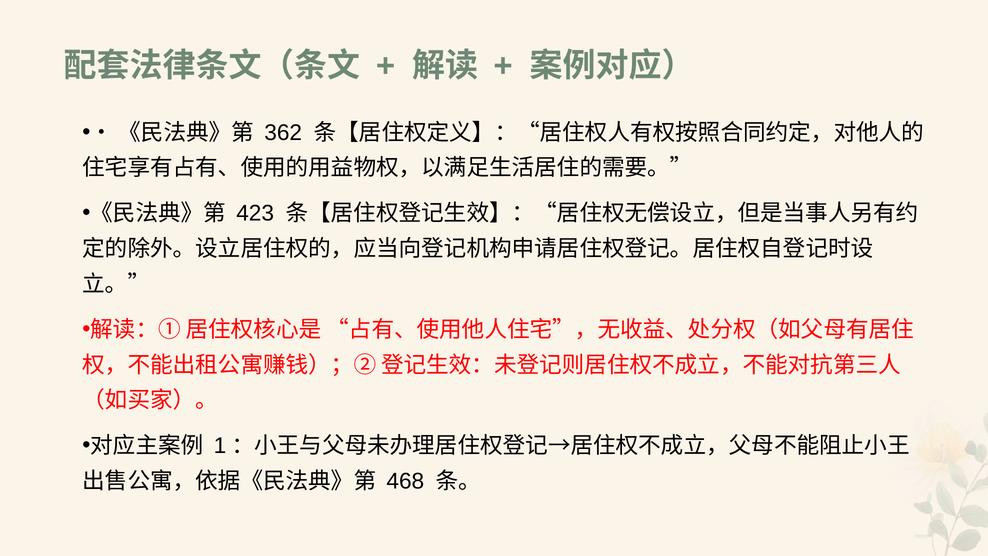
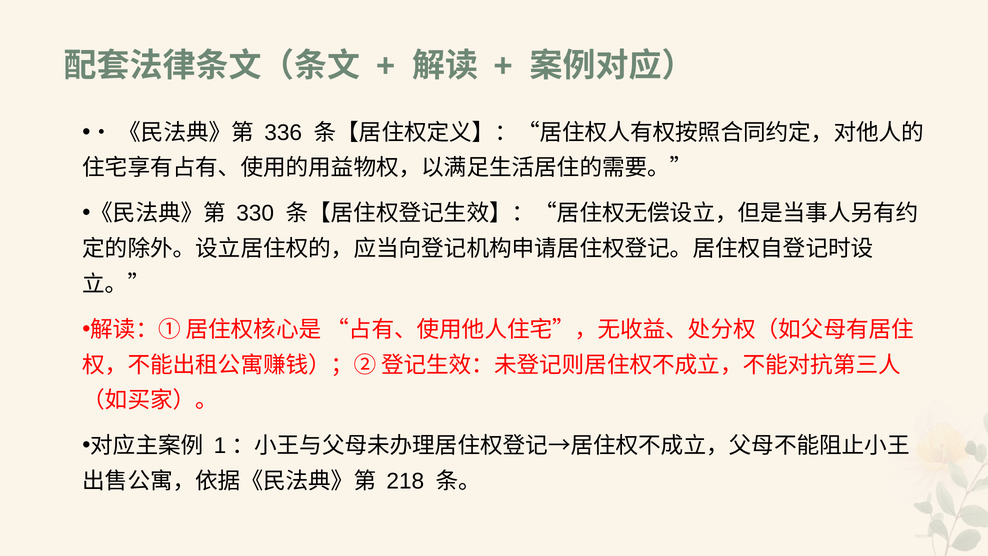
362: 362 -> 336 (283, 133)
423: 423 -> 330 (255, 213)
468: 468 -> 218 (405, 481)
